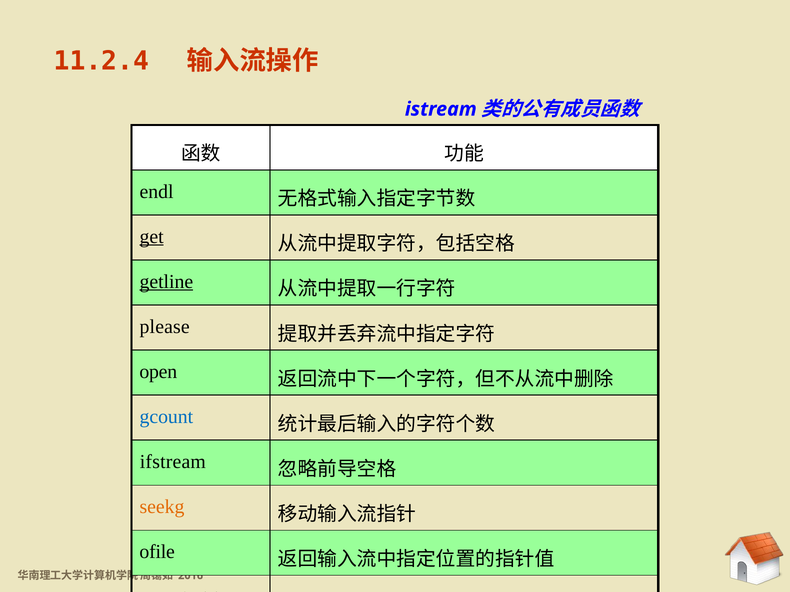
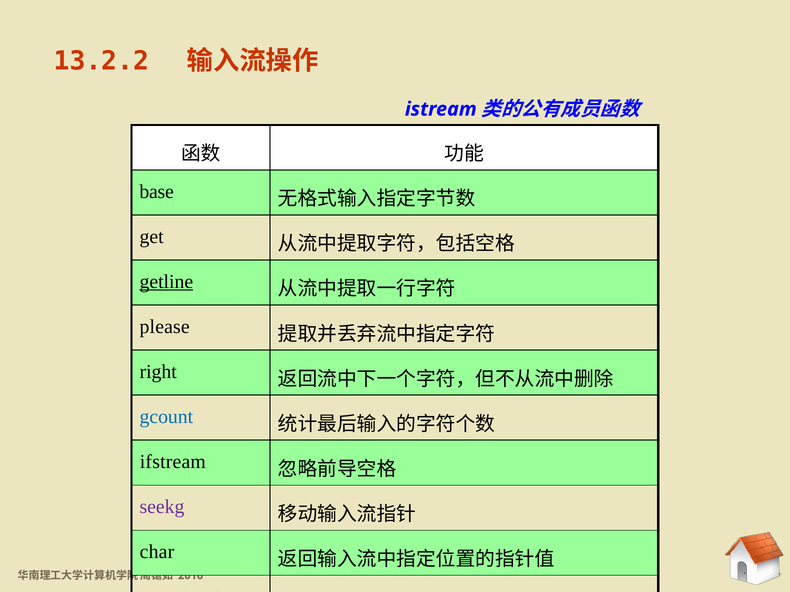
11.2.4: 11.2.4 -> 13.2.2 (101, 61)
endl: endl -> base (157, 192)
get underline: present -> none (152, 237)
open: open -> right (158, 372)
seekg colour: orange -> purple (162, 507)
ofile: ofile -> char (157, 552)
